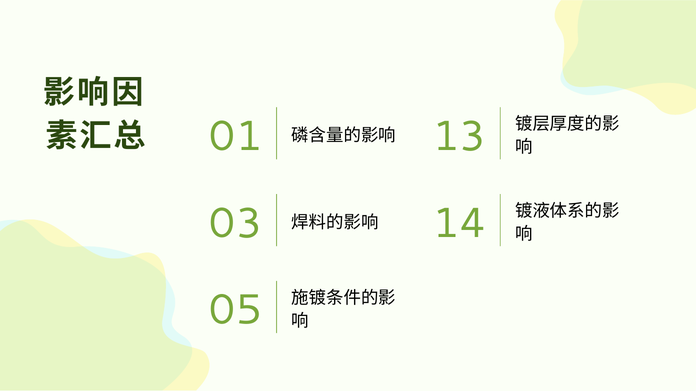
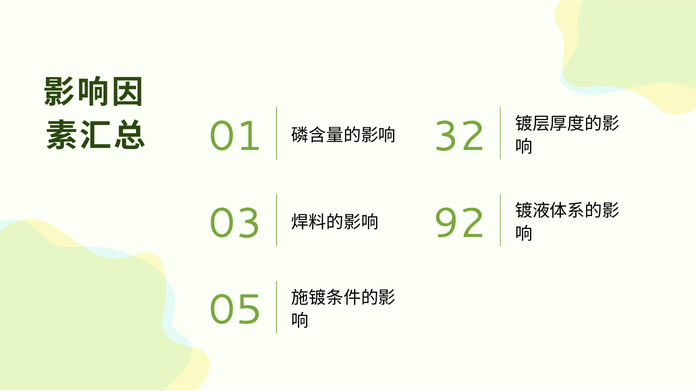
13: 13 -> 32 (459, 137)
14: 14 -> 92 (459, 224)
